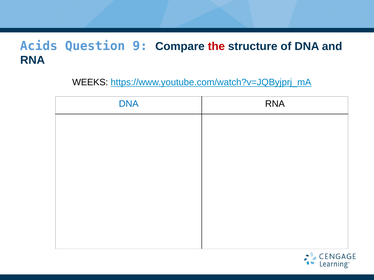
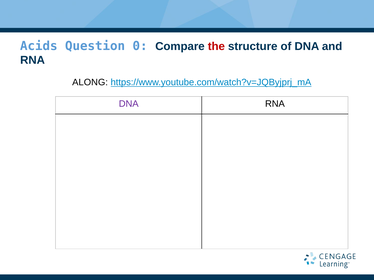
9: 9 -> 0 (140, 46)
WEEKS: WEEKS -> ALONG (90, 82)
DNA colour: blue -> purple (129, 104)
